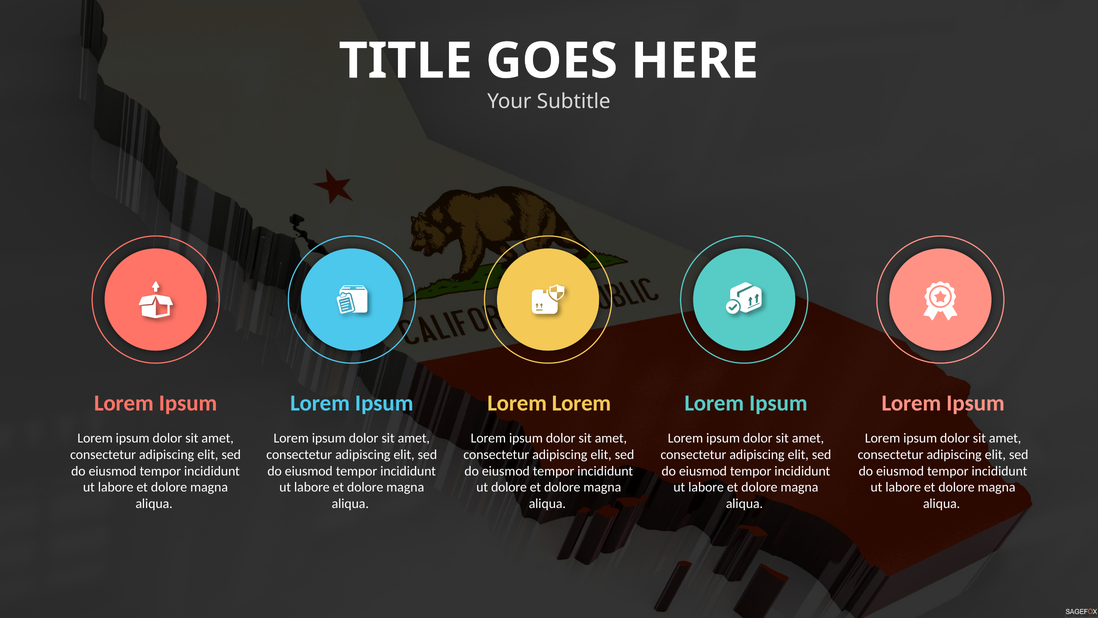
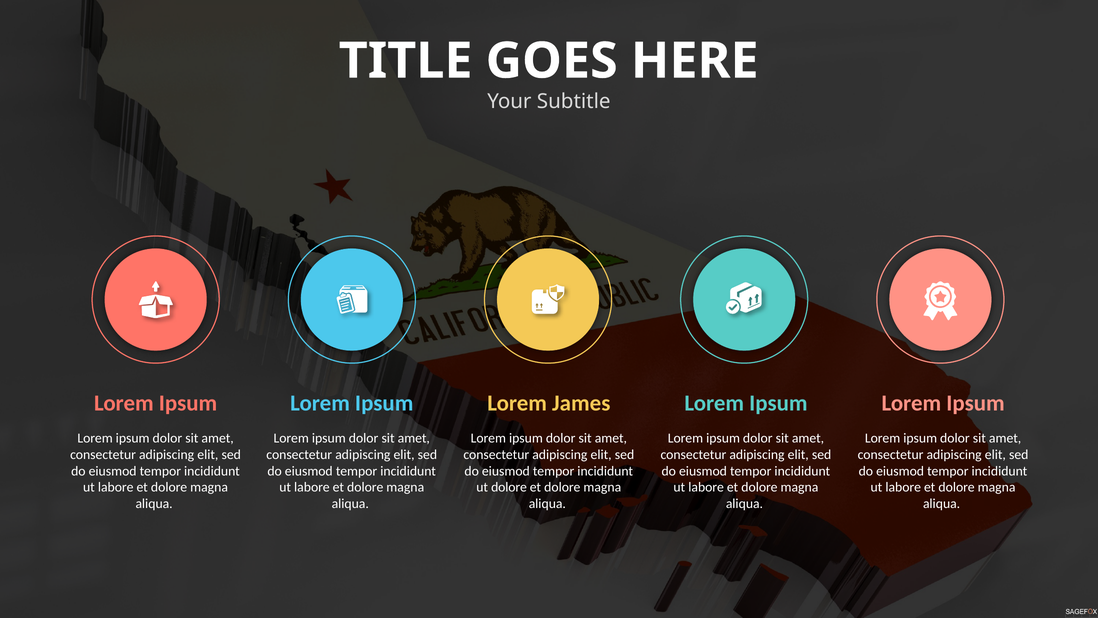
Lorem: Lorem -> James (581, 403)
